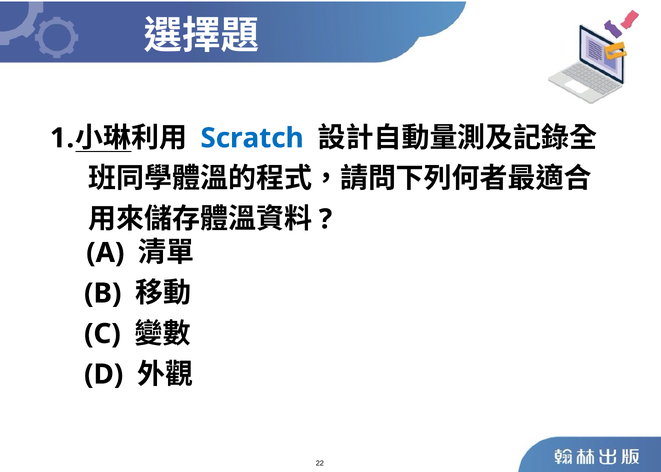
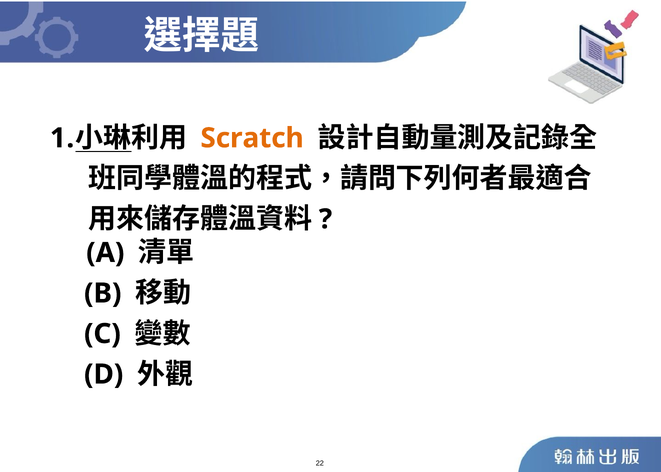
Scratch colour: blue -> orange (252, 138)
